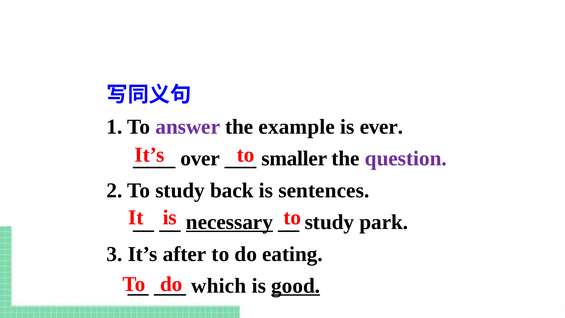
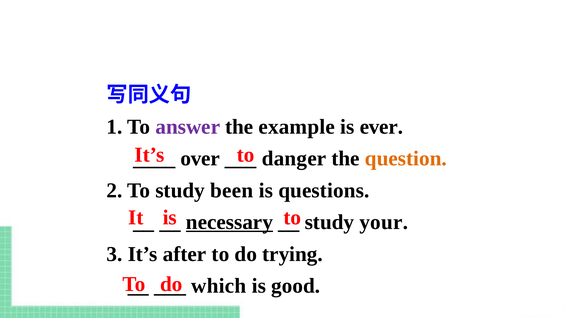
smaller: smaller -> danger (294, 158)
question colour: purple -> orange (406, 158)
back: back -> been (232, 190)
sentences: sentences -> questions (324, 190)
park: park -> your (384, 222)
eating: eating -> trying (293, 254)
good underline: present -> none (296, 286)
